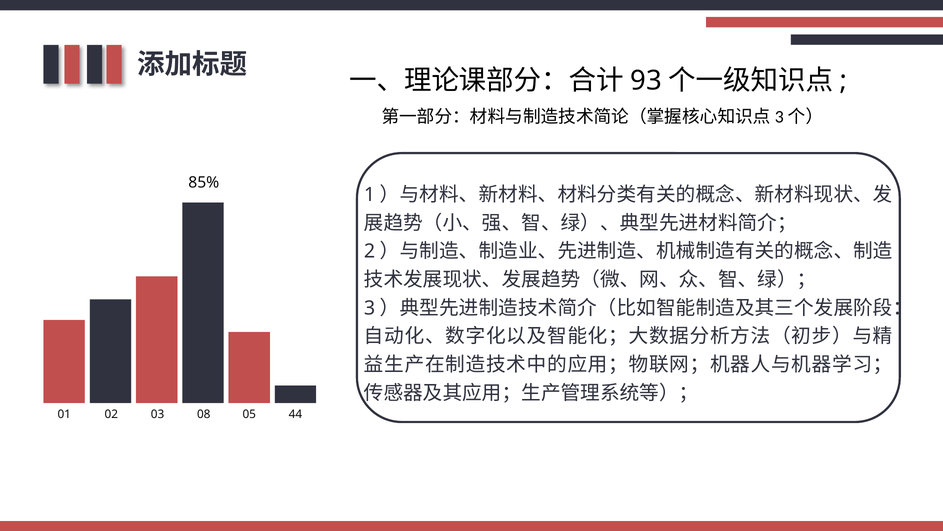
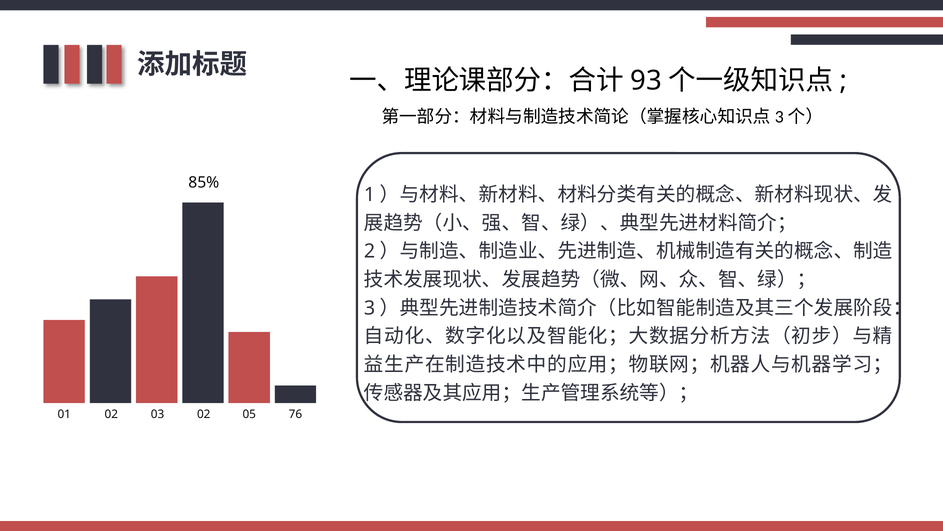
03 08: 08 -> 02 (204, 414)
44: 44 -> 76 (295, 414)
